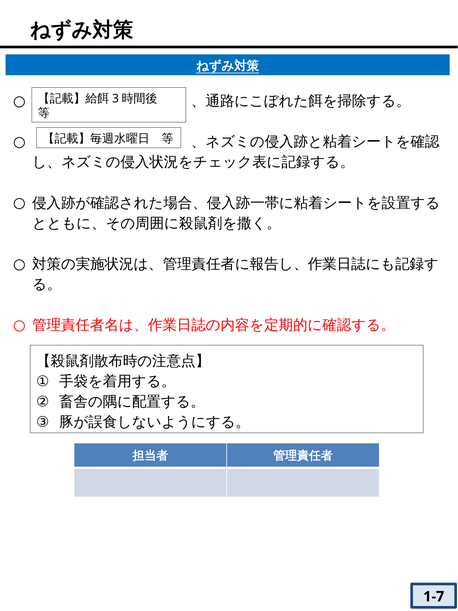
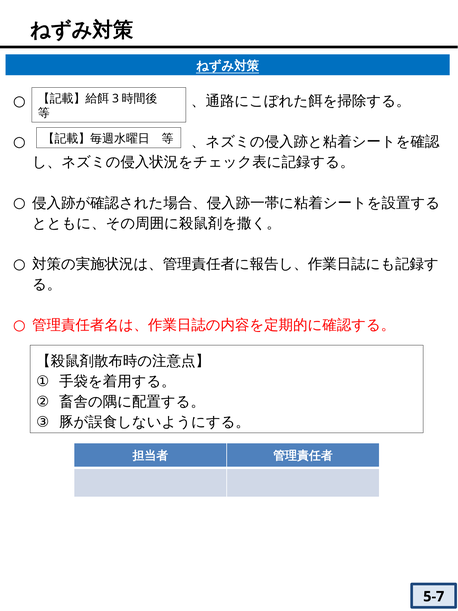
1-7: 1-7 -> 5-7 (434, 596)
